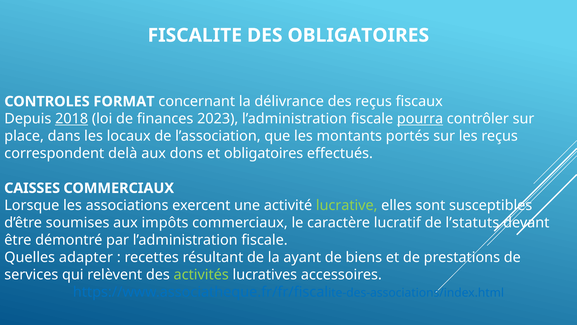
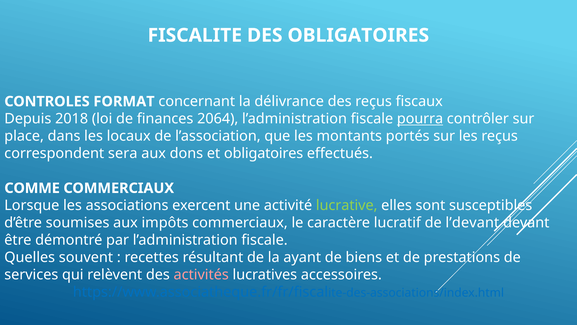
2018 underline: present -> none (72, 119)
2023: 2023 -> 2064 (218, 119)
delà: delà -> sera (123, 153)
CAISSES: CAISSES -> COMME (32, 188)
l’statuts: l’statuts -> l’devant (472, 223)
adapter: adapter -> souvent (86, 257)
activités colour: light green -> pink (201, 274)
